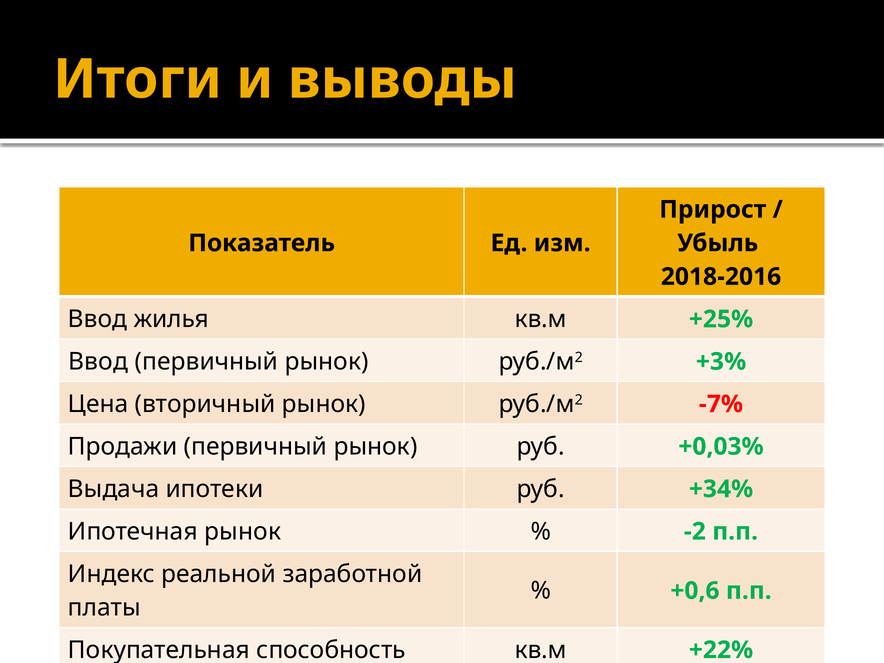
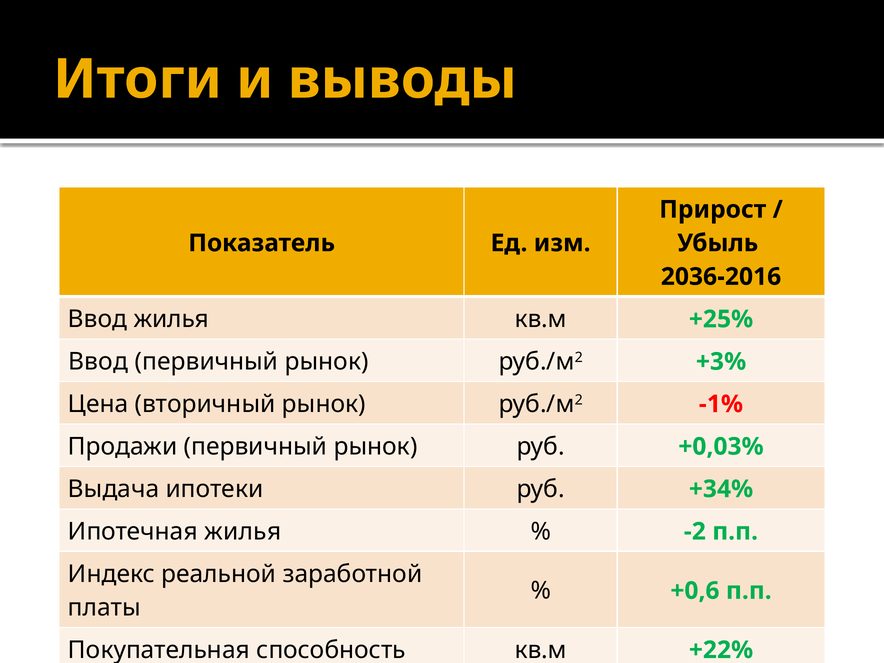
2018-2016: 2018-2016 -> 2036-2016 (721, 277)
-7%: -7% -> -1% (721, 404)
Ипотечная рынок: рынок -> жилья (243, 531)
